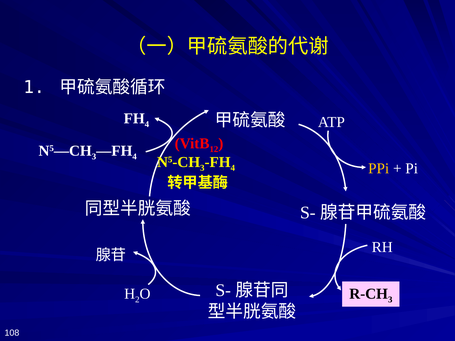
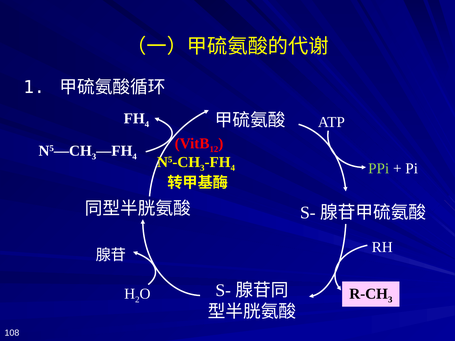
PPi colour: yellow -> light green (379, 169)
